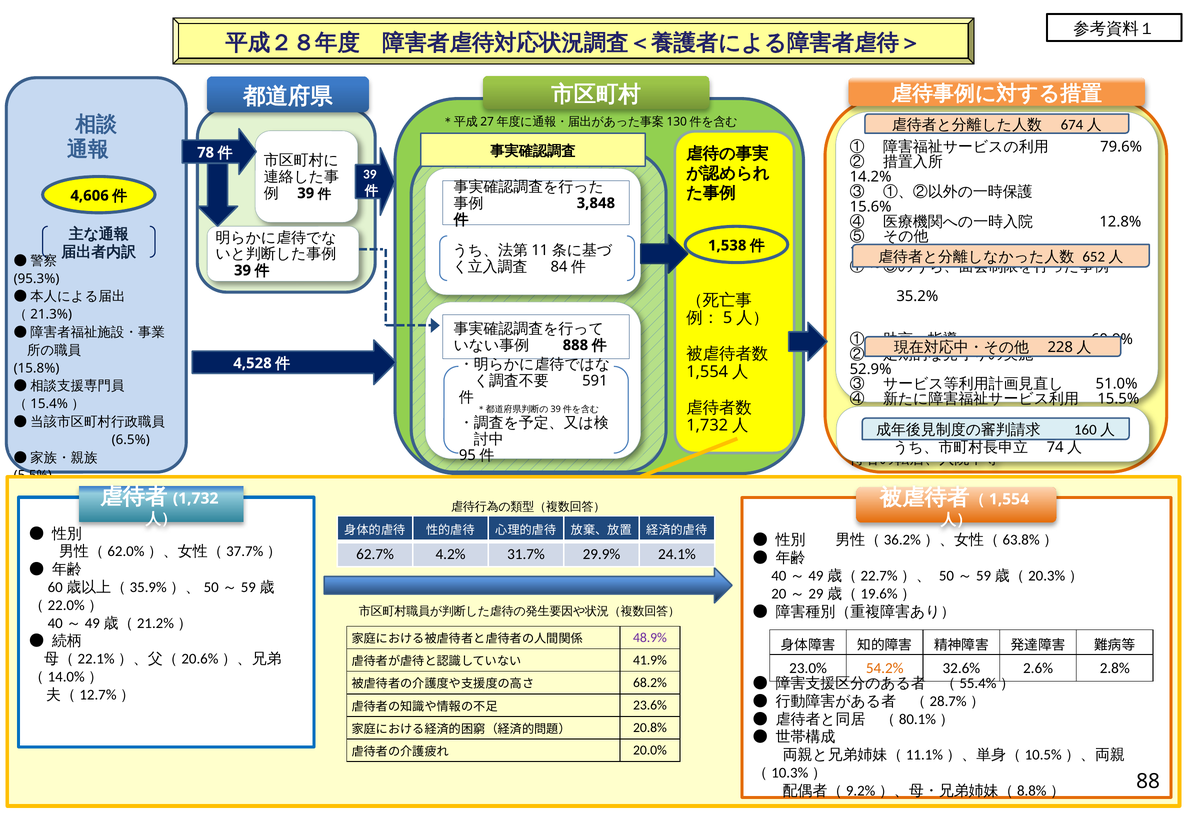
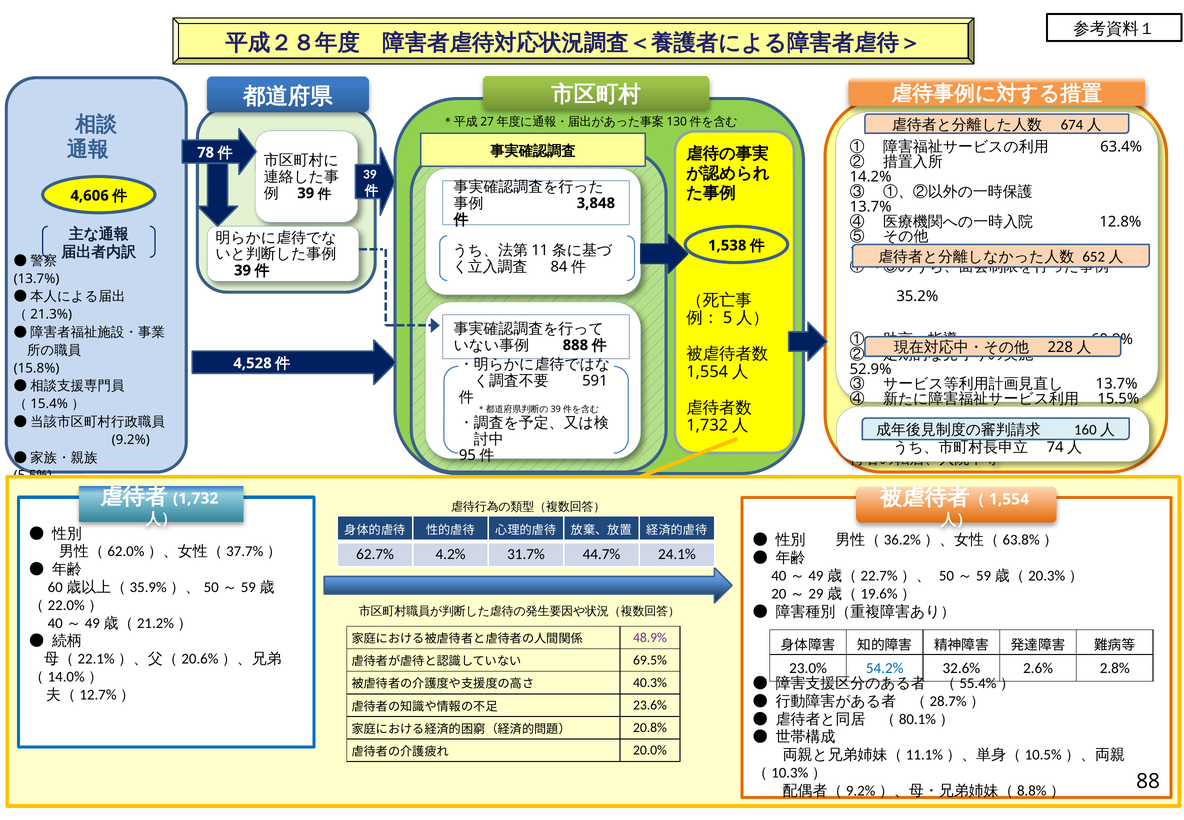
79.6%: 79.6% -> 63.4% (1121, 147)
15.6%: 15.6% -> 13.7% (871, 207)
95.3%: 95.3% -> 13.7% (37, 279)
51.0%: 51.0% -> 13.7% (1117, 384)
6.5%: 6.5% -> 9.2% (131, 440)
29.9%: 29.9% -> 44.7% (601, 554)
41.9%: 41.9% -> 69.5% (650, 660)
54.2% colour: orange -> blue (885, 668)
68.2%: 68.2% -> 40.3% (650, 683)
